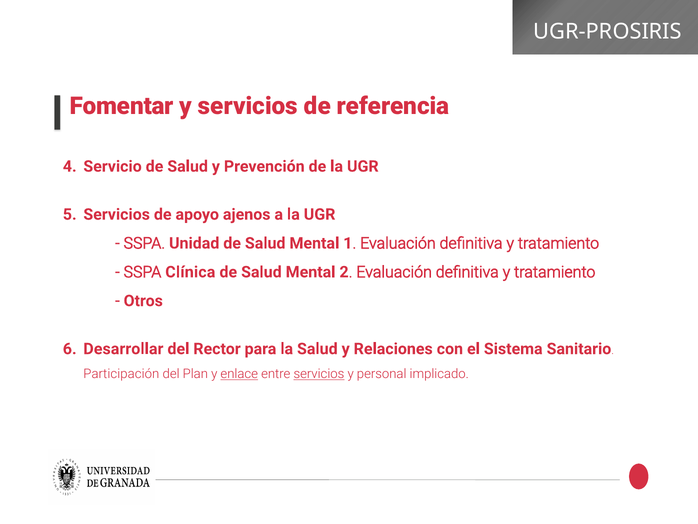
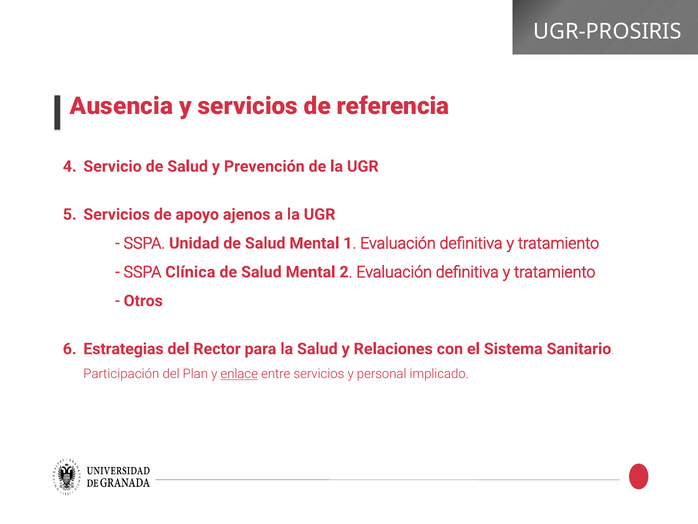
Fomentar: Fomentar -> Ausencia (121, 106)
Desarrollar: Desarrollar -> Estrategias (123, 349)
servicios underline: present -> none (319, 374)
